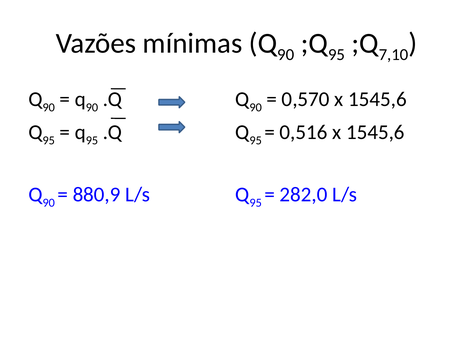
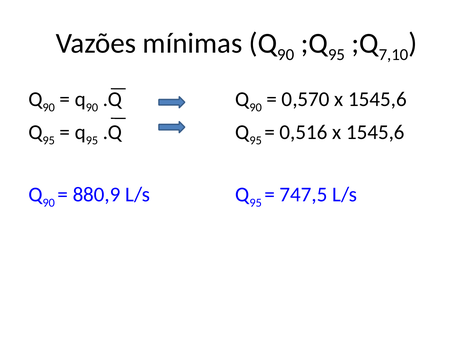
282,0: 282,0 -> 747,5 (304, 195)
